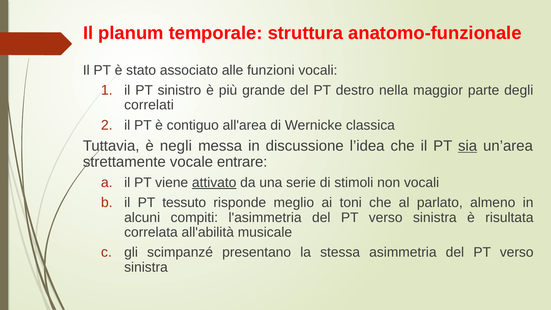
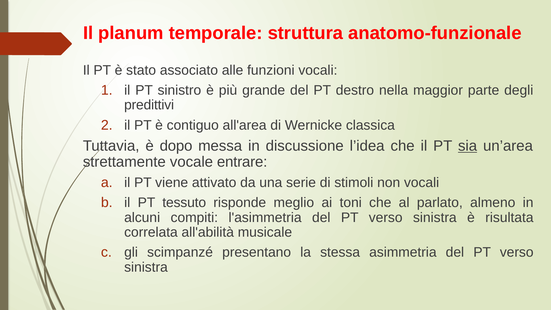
correlati: correlati -> predittivi (149, 105)
negli: negli -> dopo (176, 146)
attivato underline: present -> none (214, 183)
